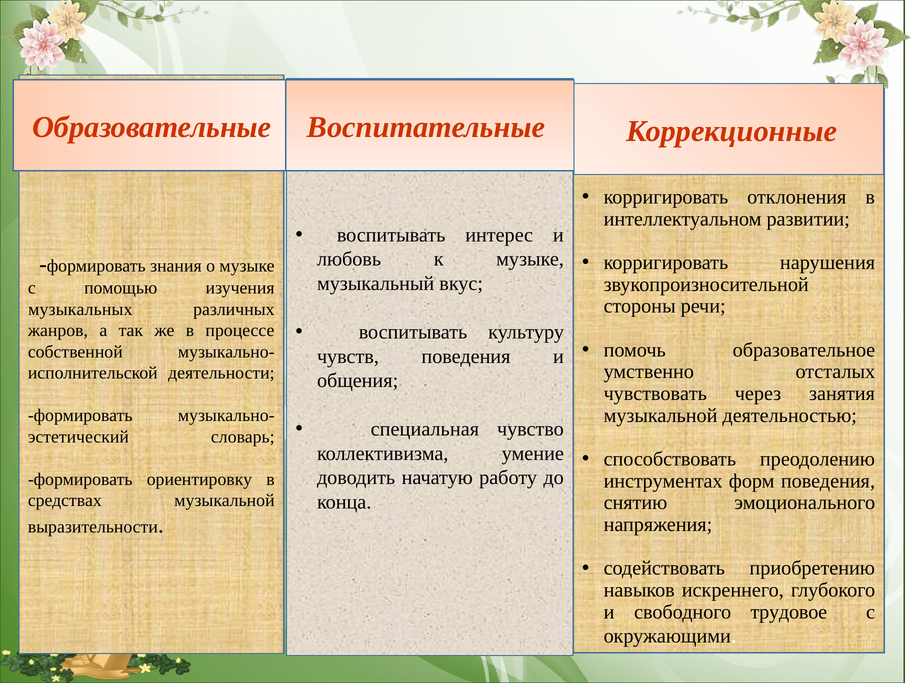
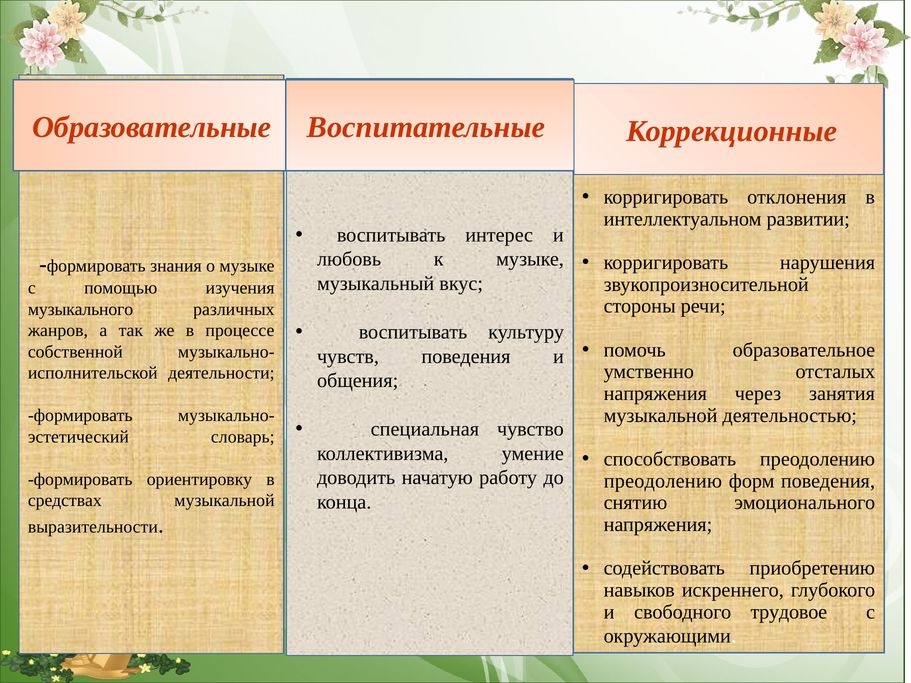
музыкальных: музыкальных -> музыкального (81, 309)
чувствовать: чувствовать -> напряжения (655, 394)
инструментах: инструментах -> преодолению (663, 481)
